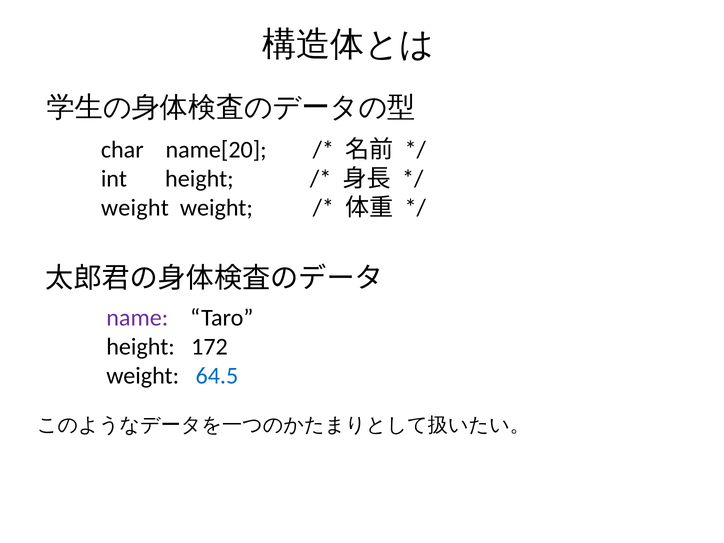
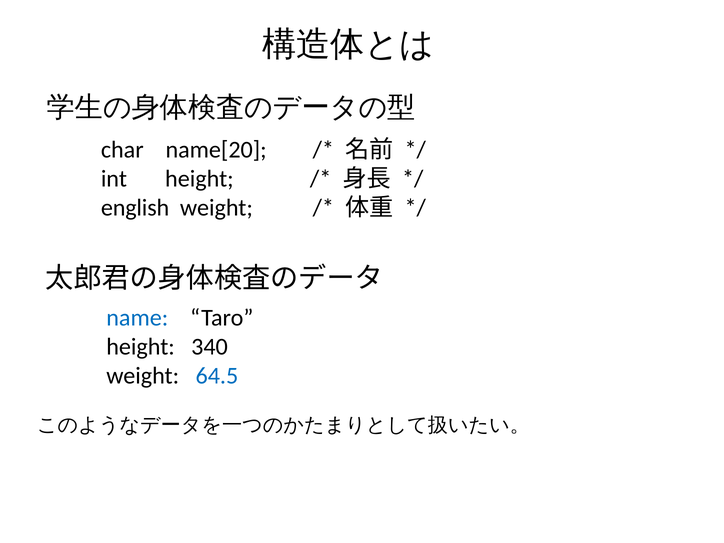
weight: weight -> english (135, 208)
name colour: purple -> blue (137, 318)
172: 172 -> 340 (209, 347)
